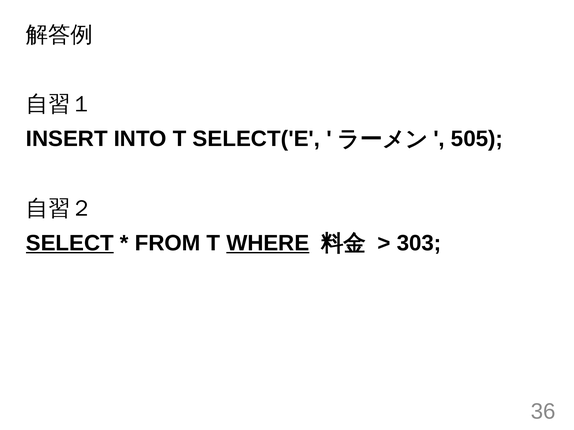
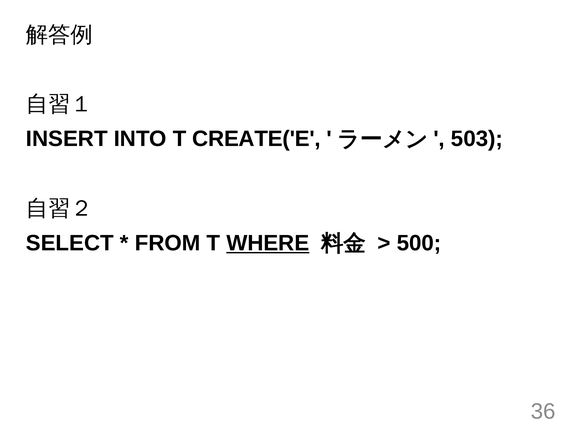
SELECT('E: SELECT('E -> CREATE('E (256, 139)
505: 505 -> 503 (477, 139)
SELECT underline: present -> none (70, 243)
303: 303 -> 500 (419, 243)
